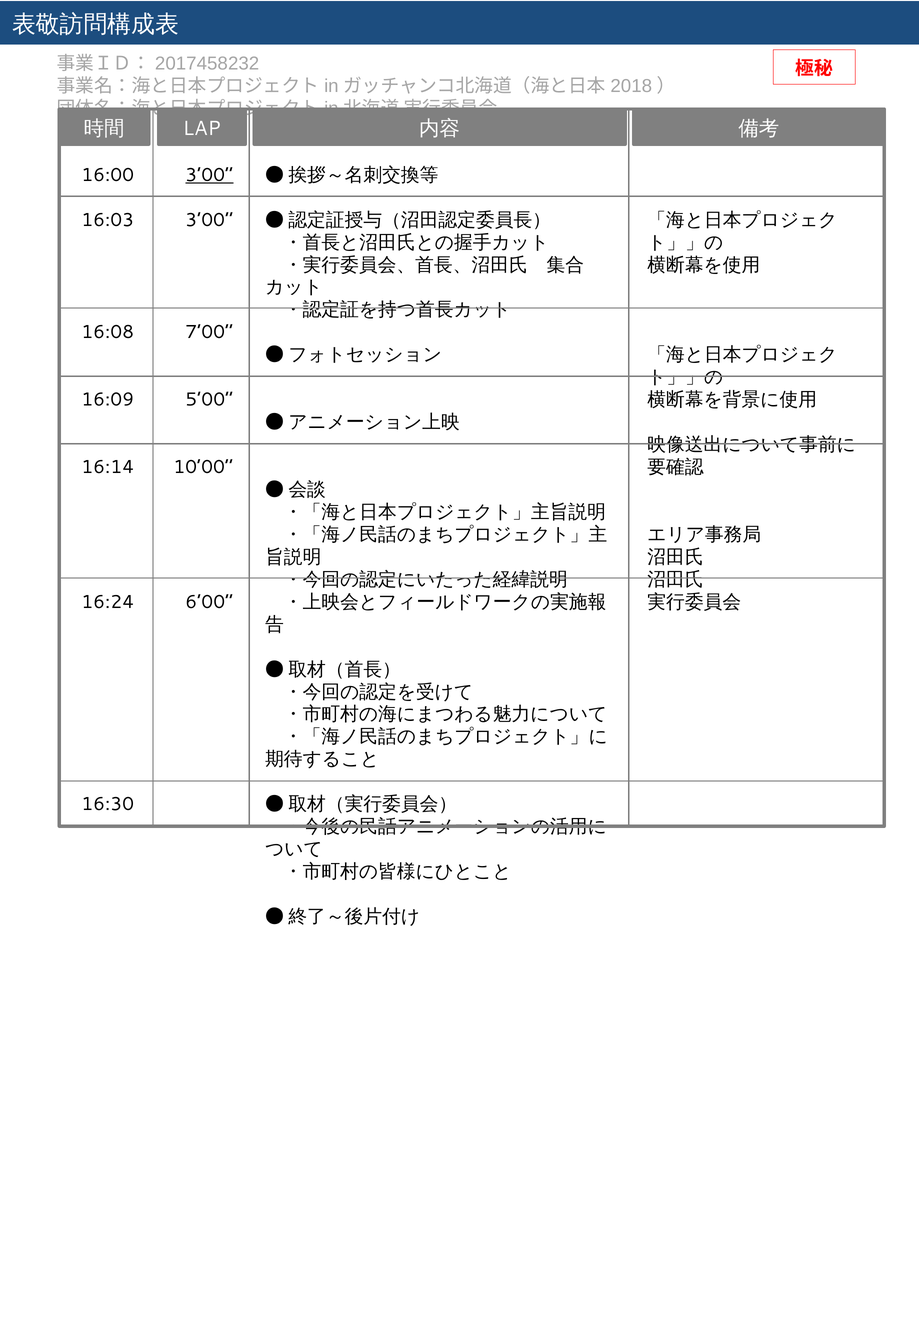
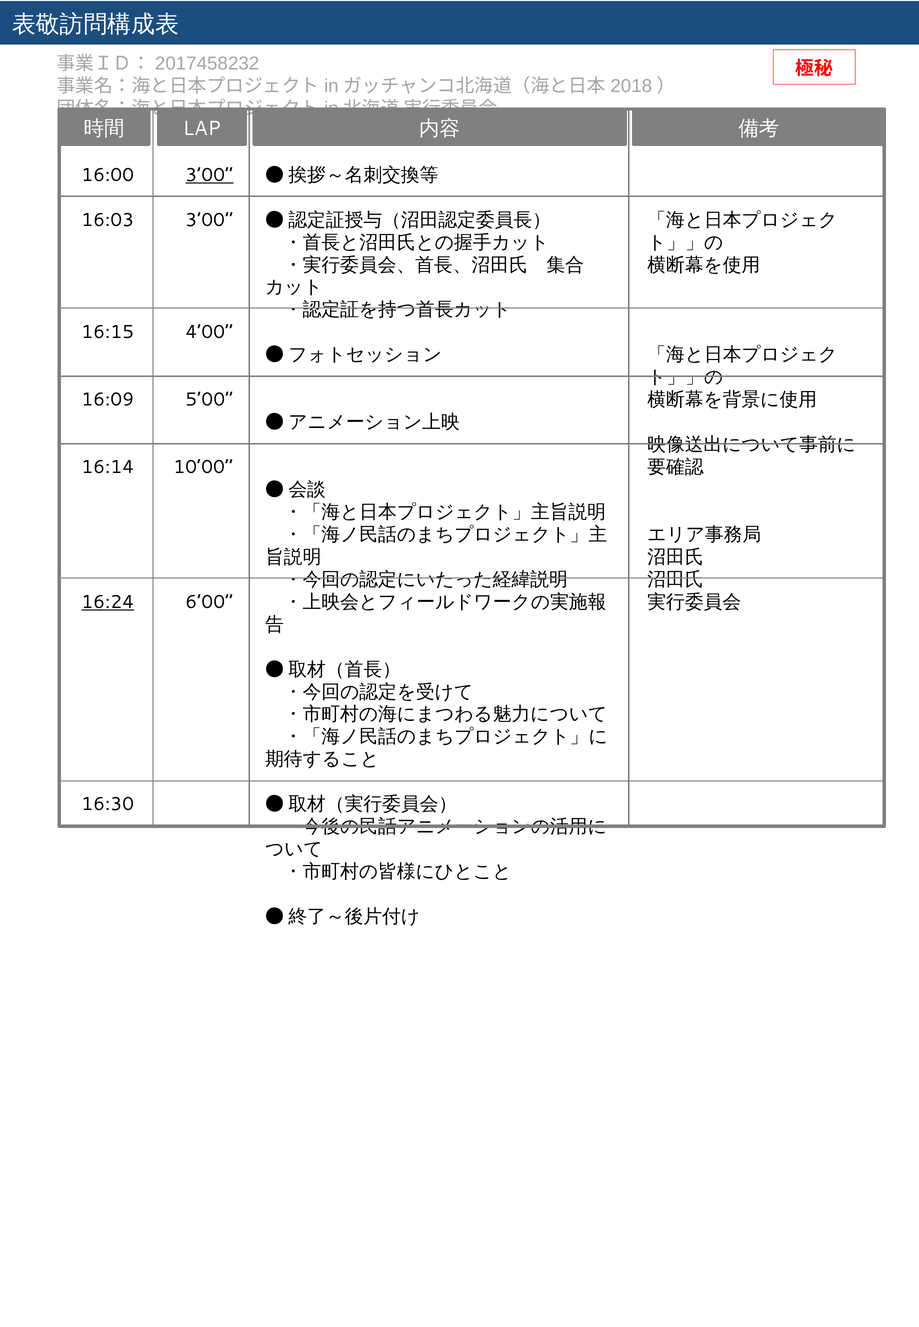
16:08: 16:08 -> 16:15 (108, 332)
7’00: 7’00 -> 4’00 (209, 332)
16:24 underline: none -> present (108, 602)
